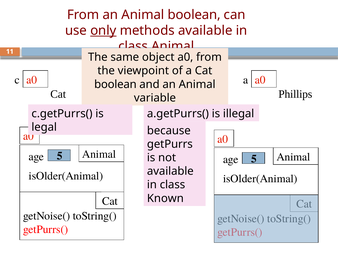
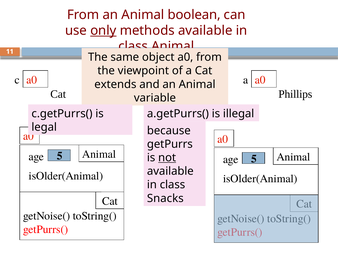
boolean: boolean -> extends (115, 84)
not underline: none -> present (167, 157)
Known: Known -> Snacks (165, 198)
